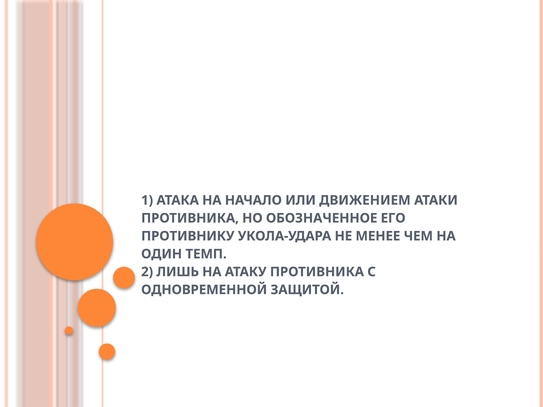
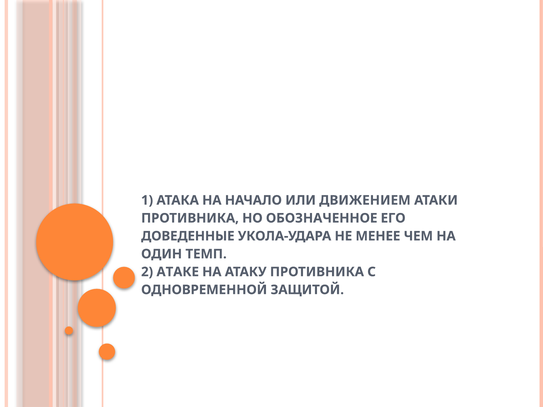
ПРОТИВНИКУ: ПРОТИВНИКУ -> ДОВЕДЕННЫЕ (188, 236)
ЛИШЬ: ЛИШЬ -> АТАКЕ (178, 272)
